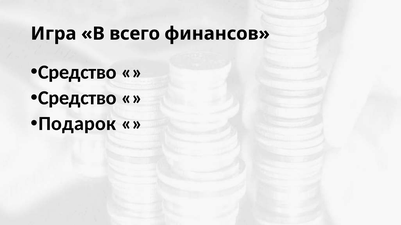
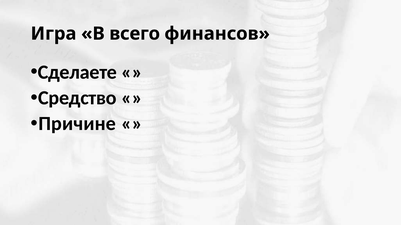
Средство: Средство -> Сделаете (77, 72)
Подарок: Подарок -> Причине (77, 124)
